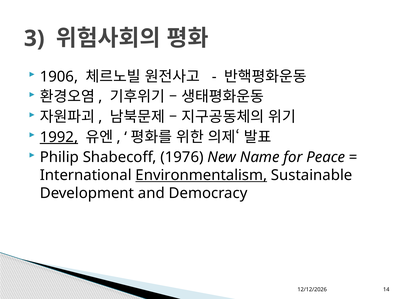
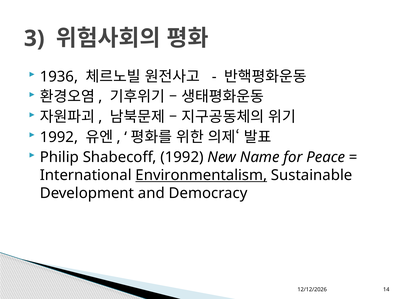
1906: 1906 -> 1936 (59, 77)
1992 underline: present -> none (59, 137)
Shabecoff 1976: 1976 -> 1992 (182, 157)
